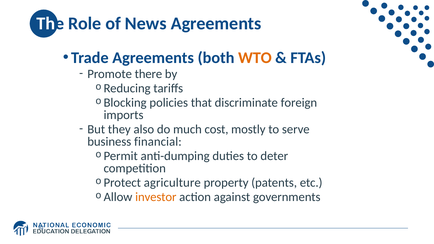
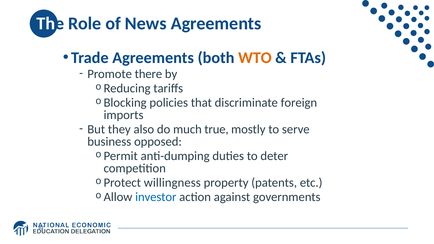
cost: cost -> true (216, 129)
financial: financial -> opposed (158, 142)
agriculture: agriculture -> willingness (172, 183)
investor colour: orange -> blue (156, 197)
